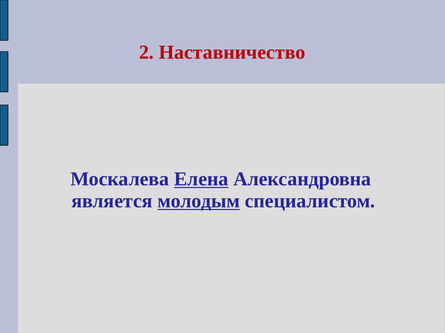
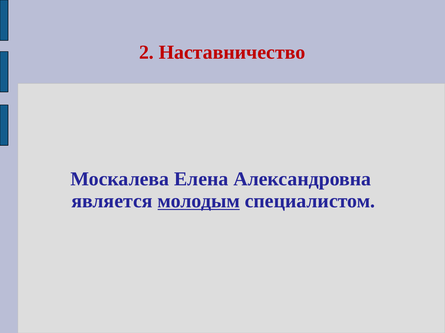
Елена underline: present -> none (201, 179)
